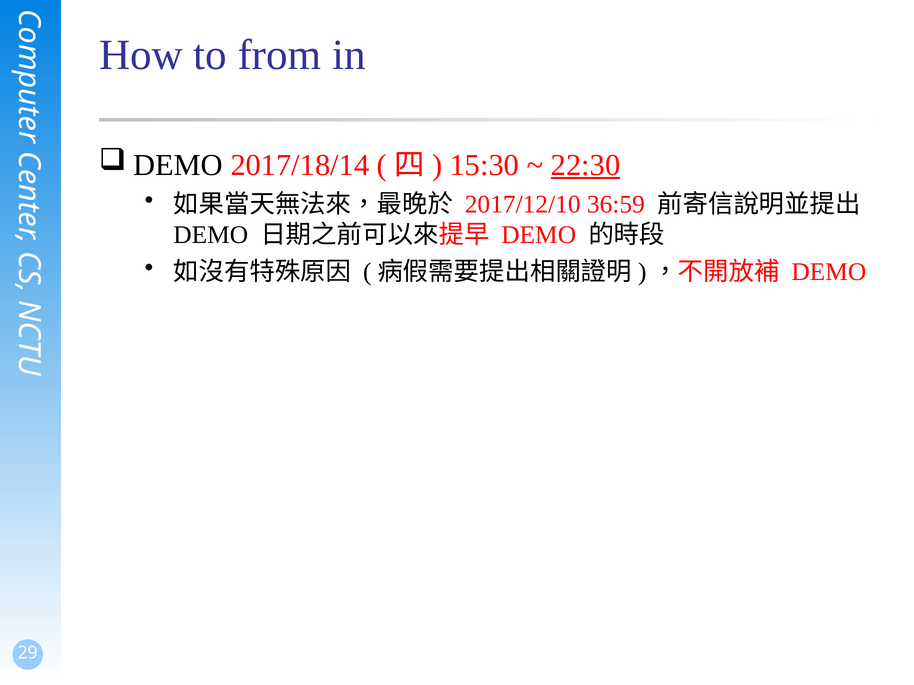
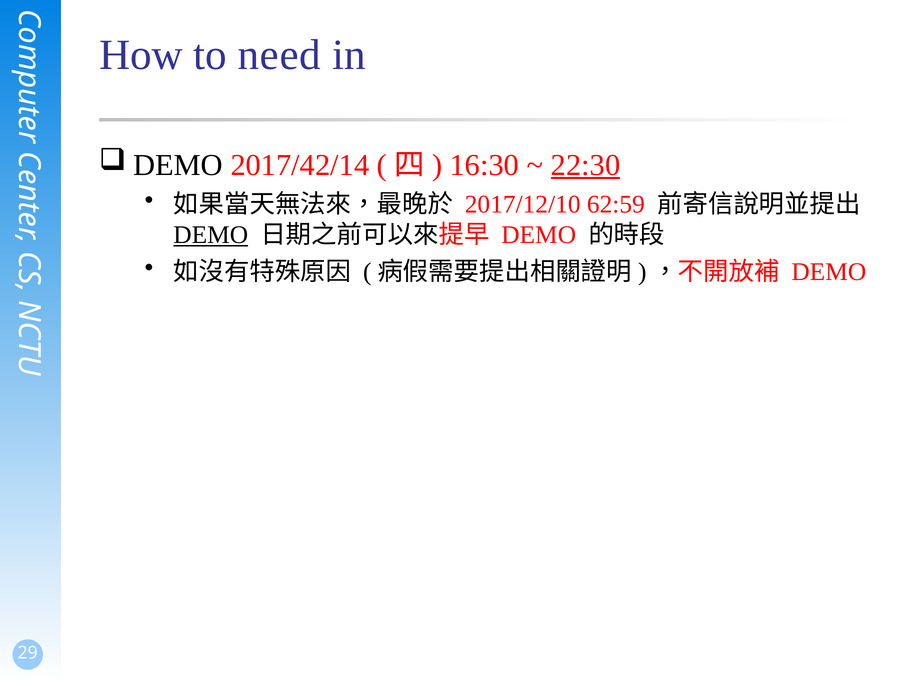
from: from -> need (279, 55)
2017/18/14: 2017/18/14 -> 2017/42/14 (300, 165)
15:30: 15:30 -> 16:30 (484, 165)
36:59: 36:59 -> 62:59 (616, 205)
DEMO underline: none -> present (211, 235)
